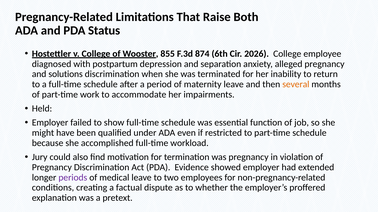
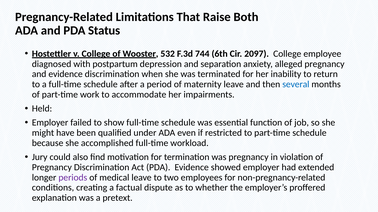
855: 855 -> 532 (168, 54)
874: 874 -> 744 (202, 54)
2026: 2026 -> 2097 (257, 54)
and solutions: solutions -> evidence (66, 74)
several colour: orange -> blue (296, 85)
